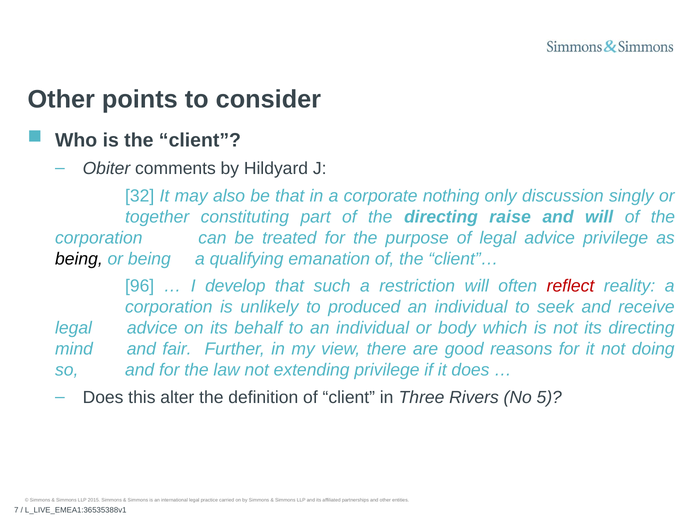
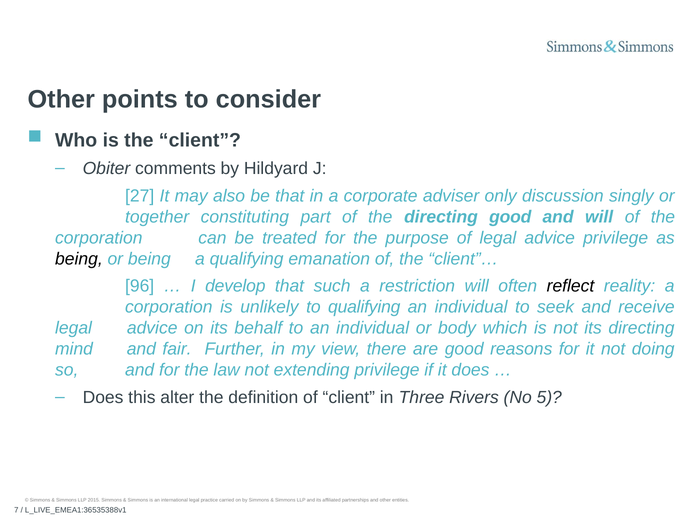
32: 32 -> 27 (140, 196)
nothing: nothing -> adviser (451, 196)
directing raise: raise -> good (510, 217)
reflect colour: red -> black (570, 286)
to produced: produced -> qualifying (364, 307)
